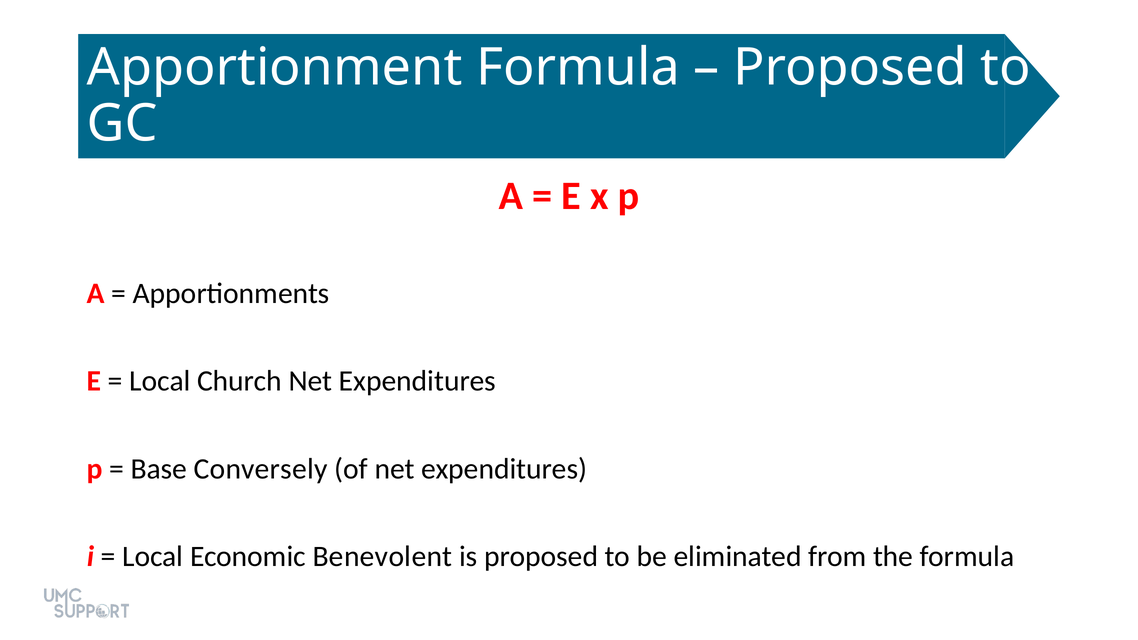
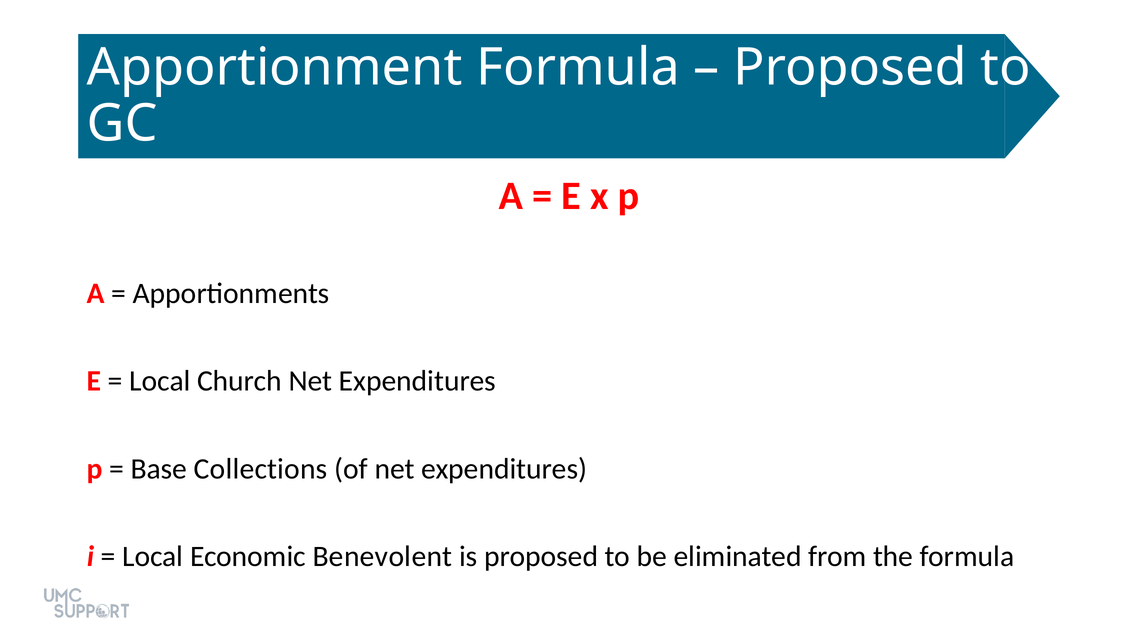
Conversely: Conversely -> Collections (261, 469)
